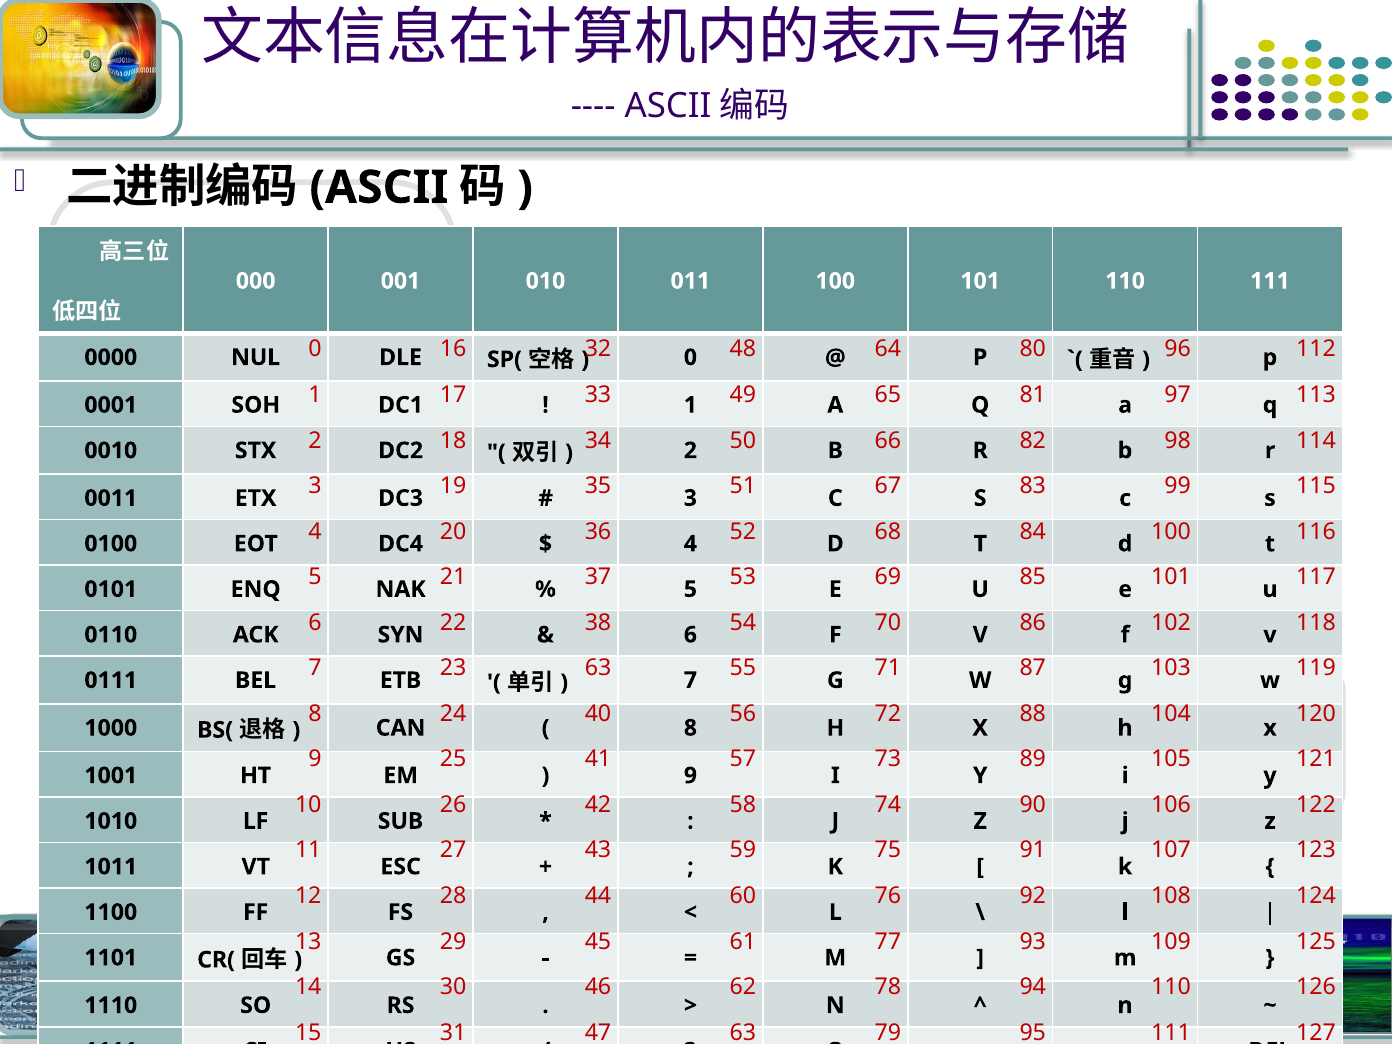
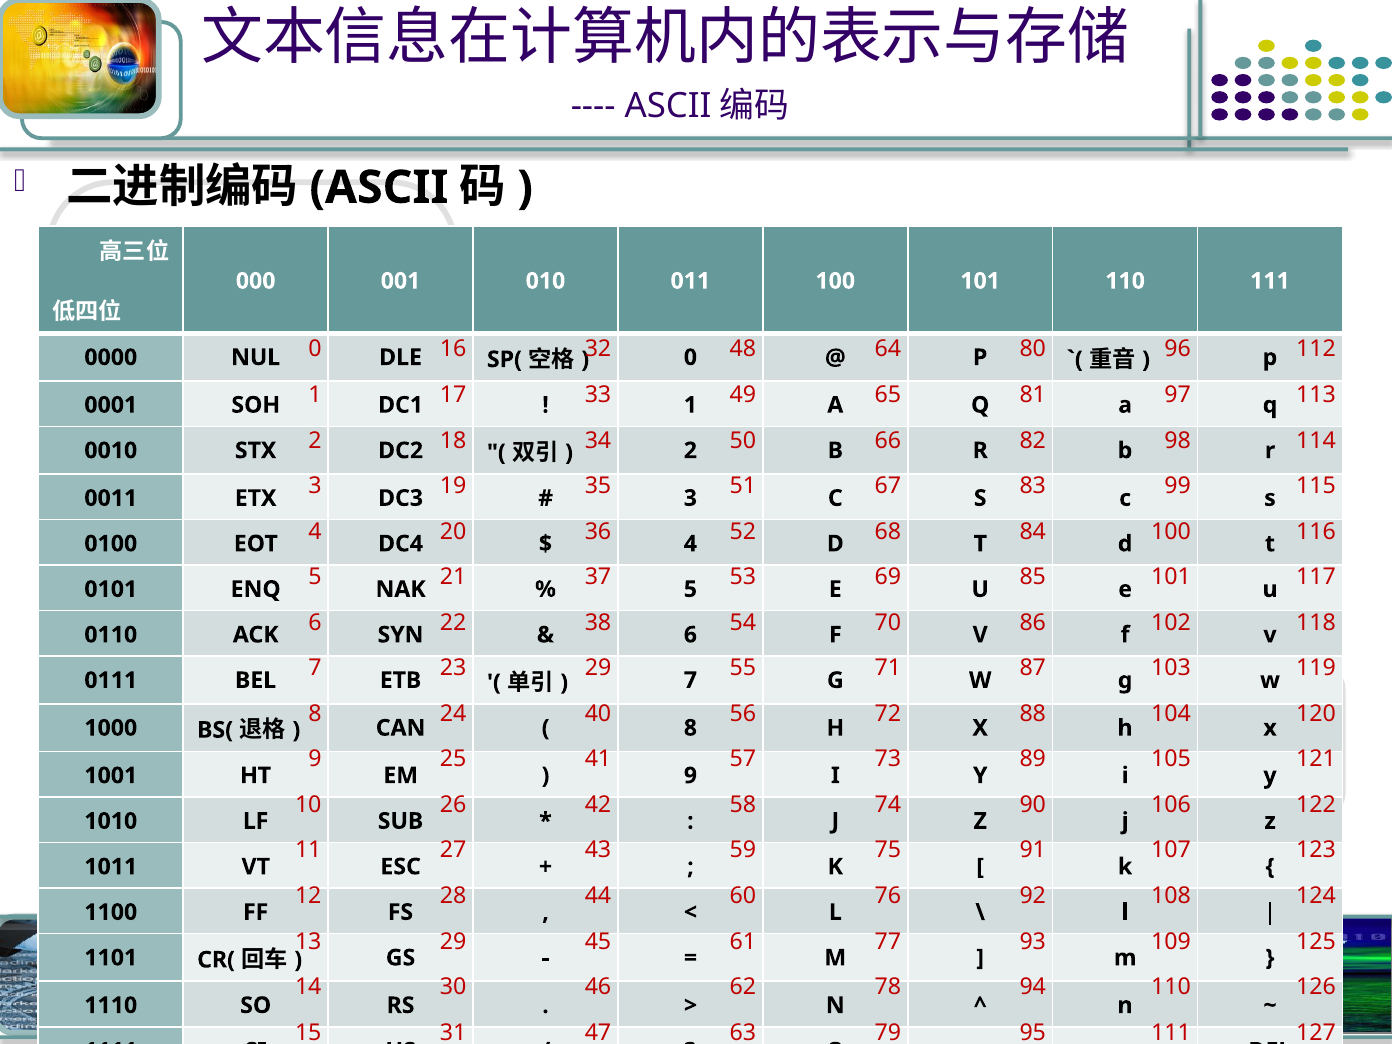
23 63: 63 -> 29 (598, 668)
